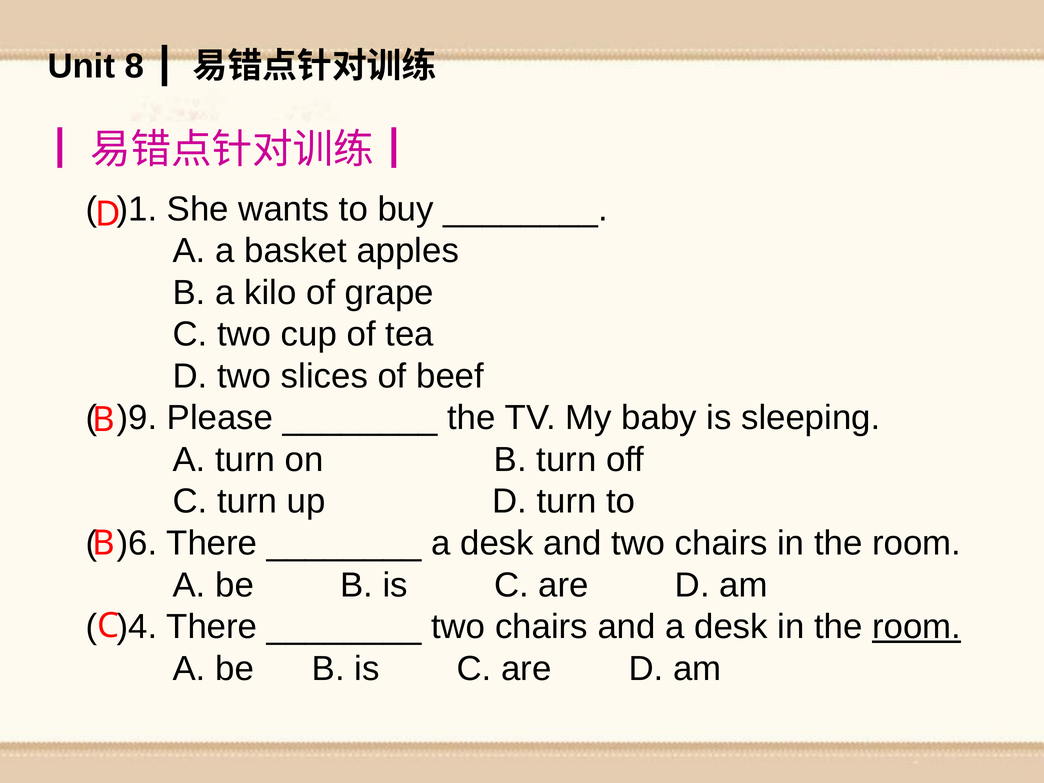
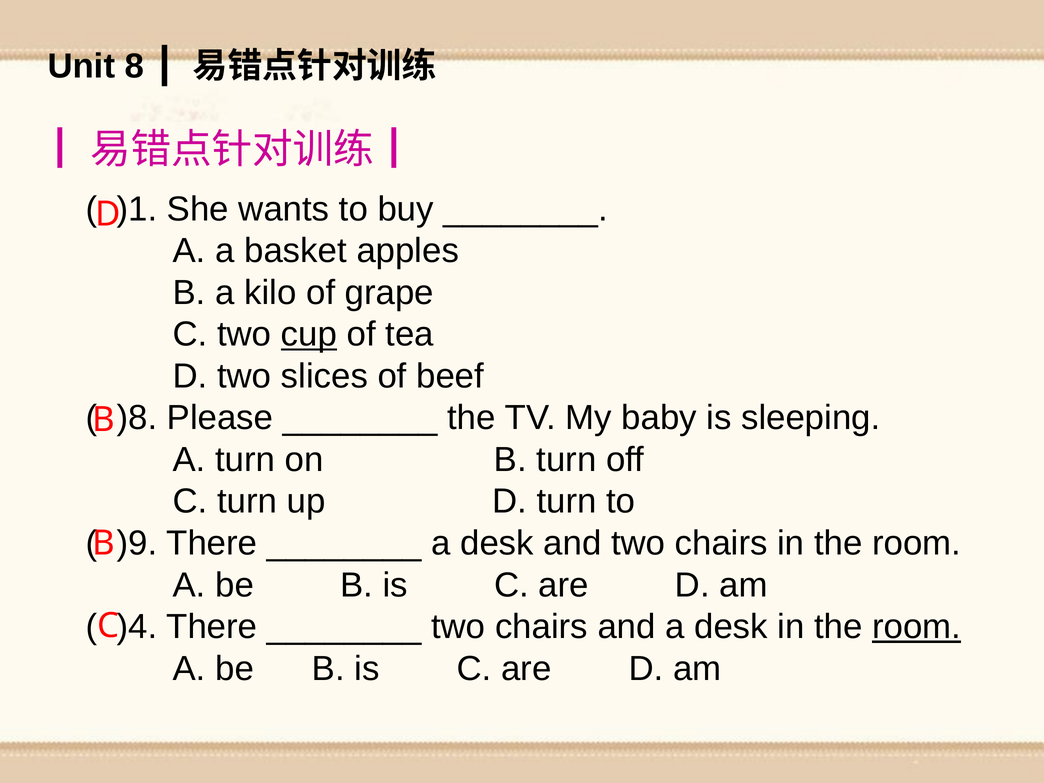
cup underline: none -> present (309, 334)
)9: )9 -> )8 (137, 418)
)6: )6 -> )9 (137, 543)
